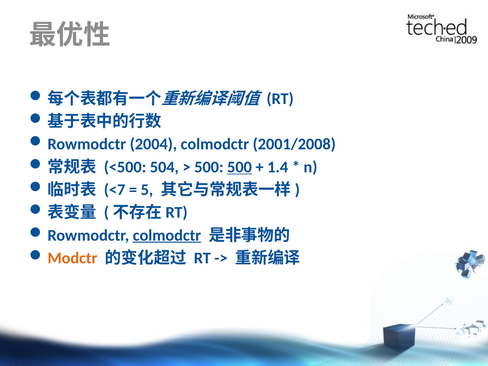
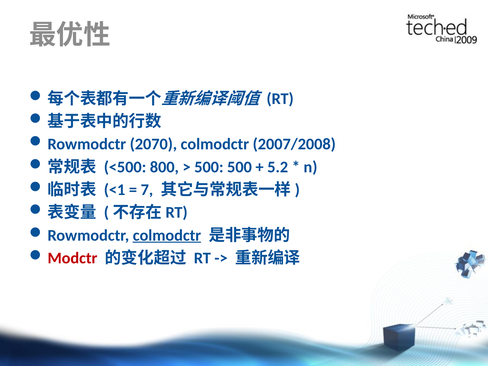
2004: 2004 -> 2070 (153, 144)
2001/2008: 2001/2008 -> 2007/2008 (294, 144)
504: 504 -> 800 (164, 167)
500 underline: present -> none (240, 167)
1.4: 1.4 -> 5.2 (278, 167)
<7: <7 -> <1 (115, 190)
5: 5 -> 7 (147, 190)
Modctr colour: orange -> red (72, 258)
